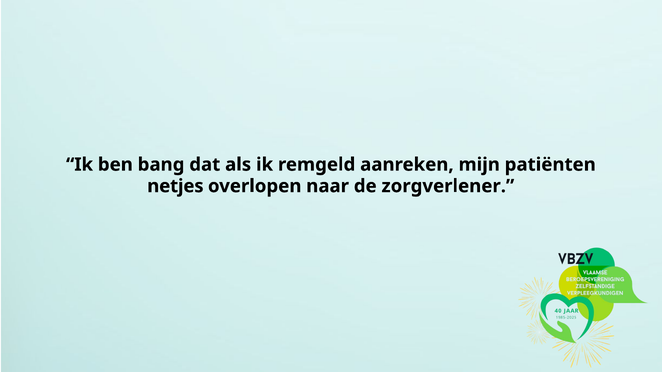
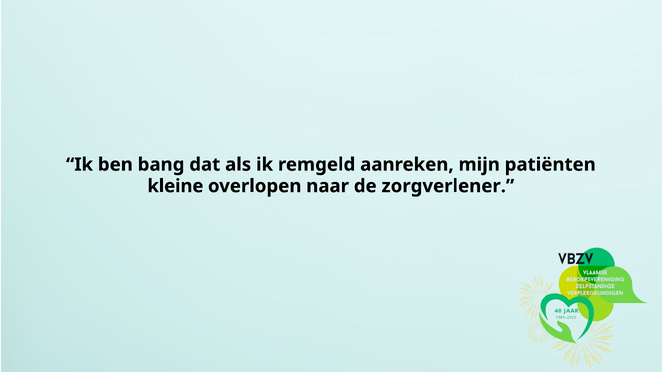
netjes: netjes -> kleine (175, 186)
